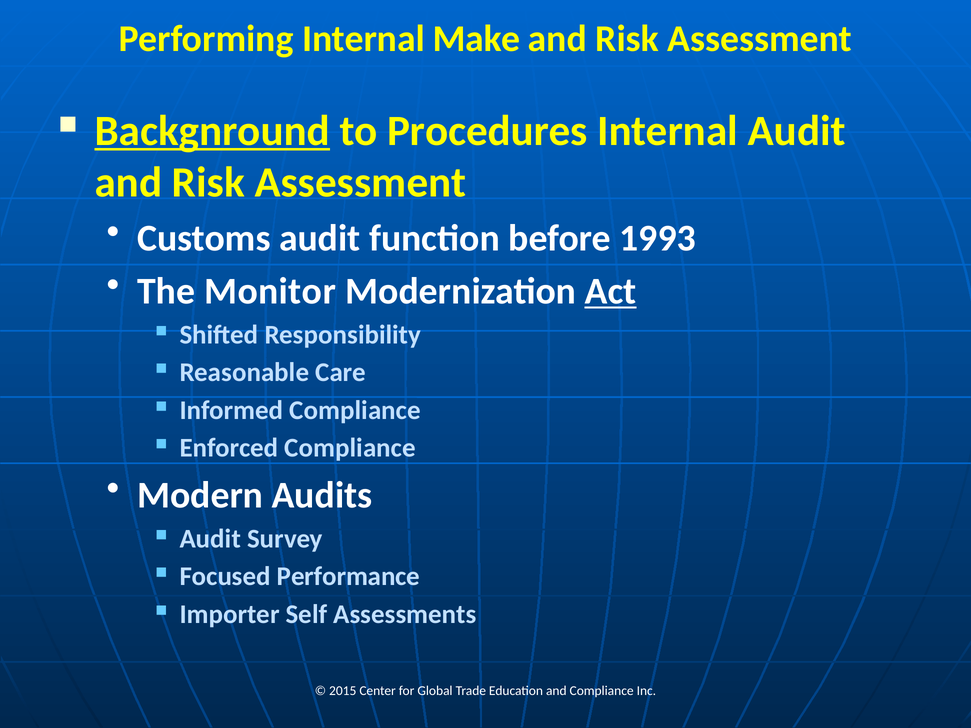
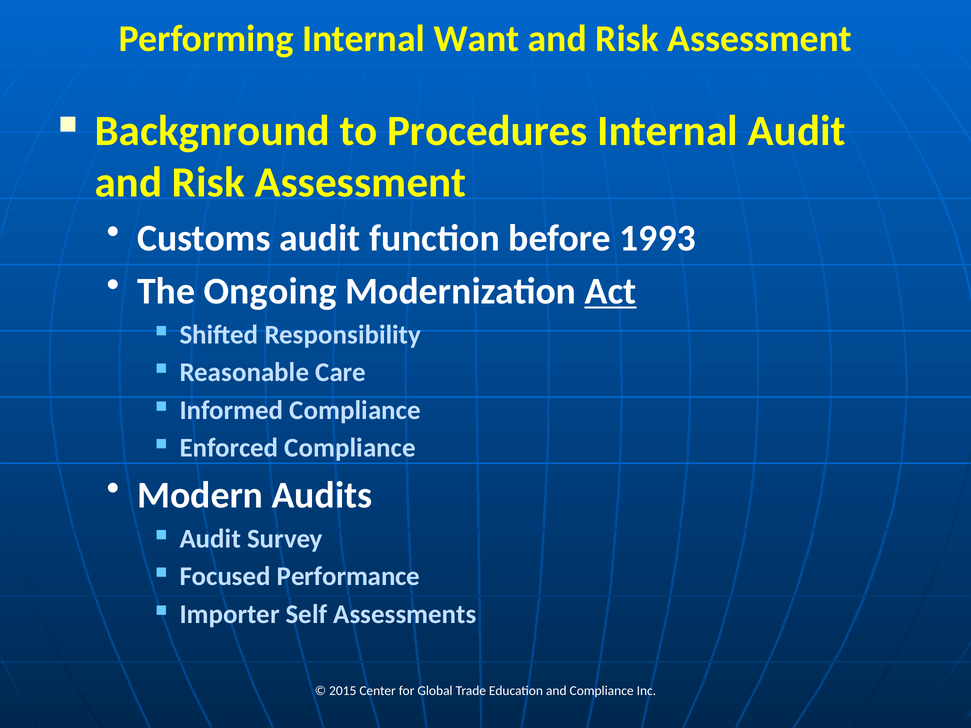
Make: Make -> Want (476, 39)
Backgnround underline: present -> none (212, 131)
Monitor: Monitor -> Ongoing (270, 291)
